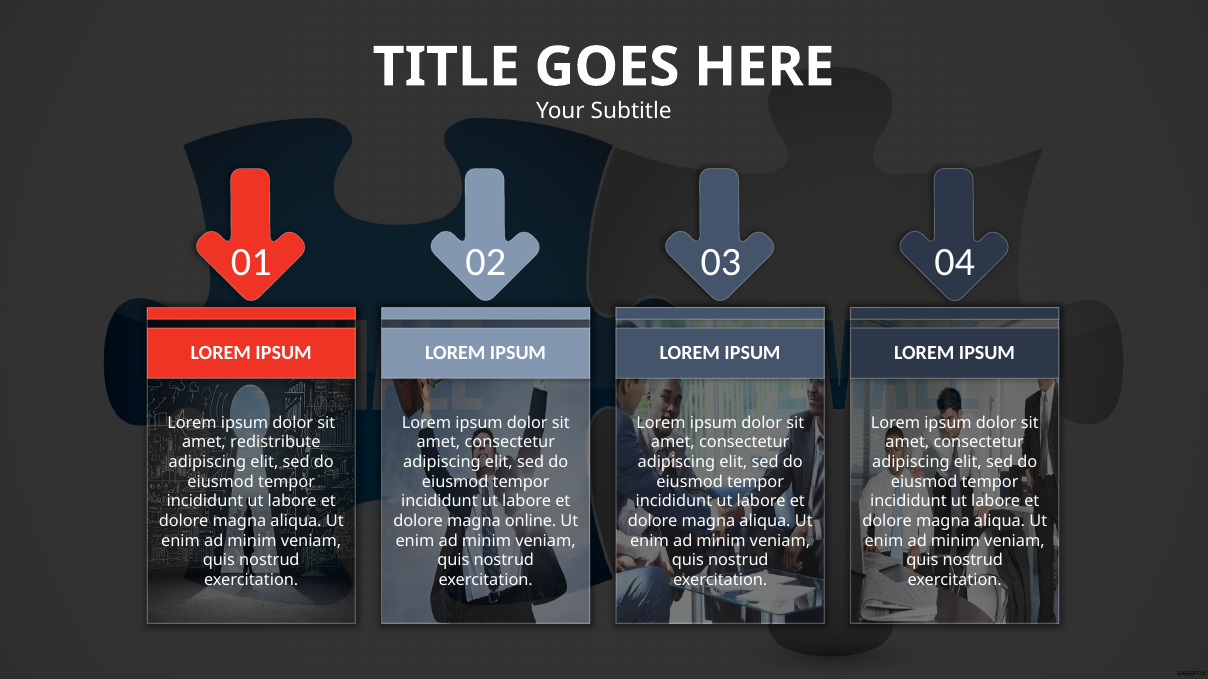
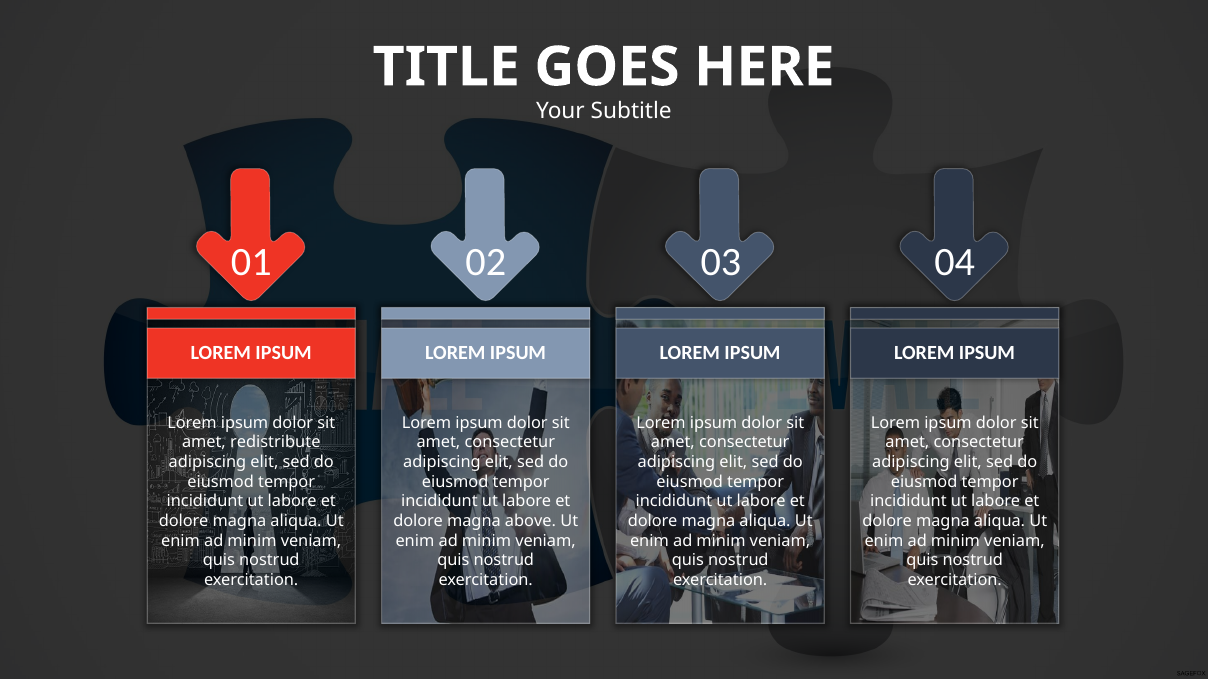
online: online -> above (531, 521)
